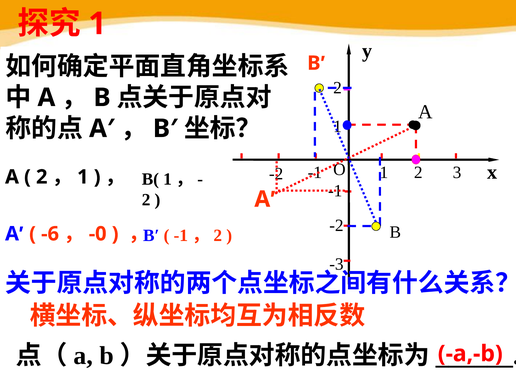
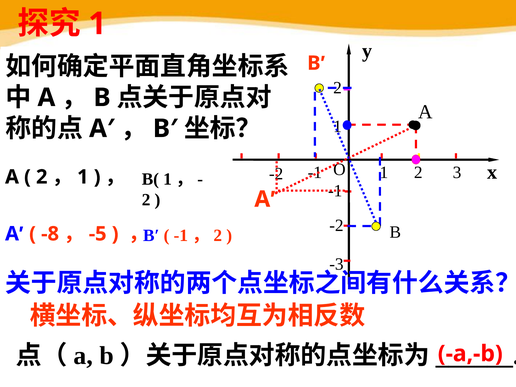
-6: -6 -> -8 (50, 234)
-0: -0 -> -5 (98, 234)
